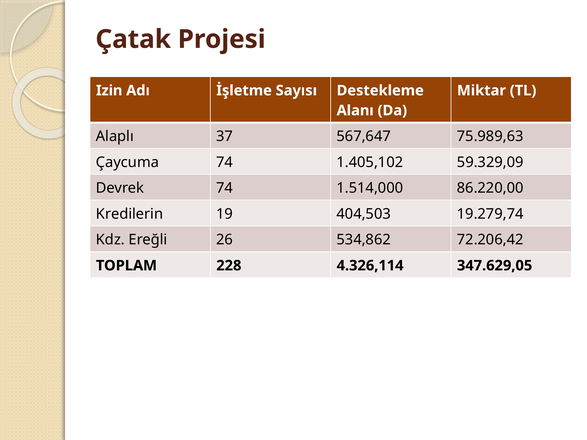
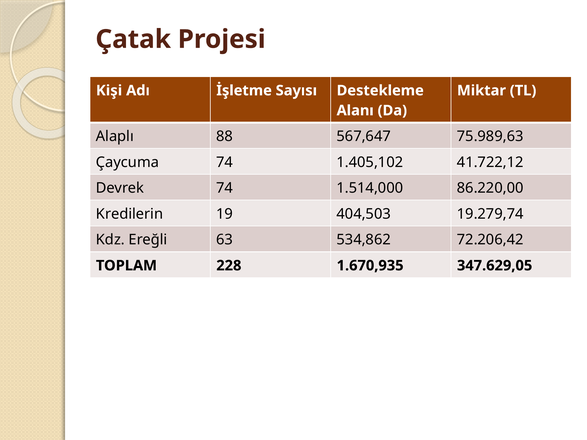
Izin: Izin -> Kişi (109, 91)
37: 37 -> 88 (225, 136)
59.329,09: 59.329,09 -> 41.722,12 (490, 162)
26: 26 -> 63 (225, 240)
4.326,114: 4.326,114 -> 1.670,935 (370, 266)
